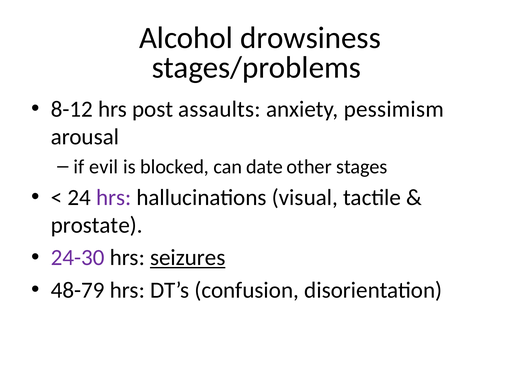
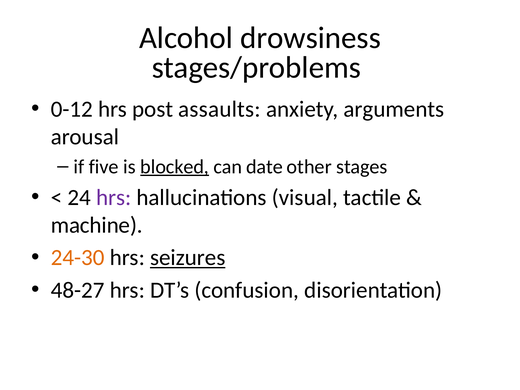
8-12: 8-12 -> 0-12 (72, 109)
pessimism: pessimism -> arguments (394, 109)
evil: evil -> five (104, 167)
blocked underline: none -> present (175, 167)
prostate: prostate -> machine (97, 225)
24-30 colour: purple -> orange (78, 258)
48-79: 48-79 -> 48-27 (78, 290)
